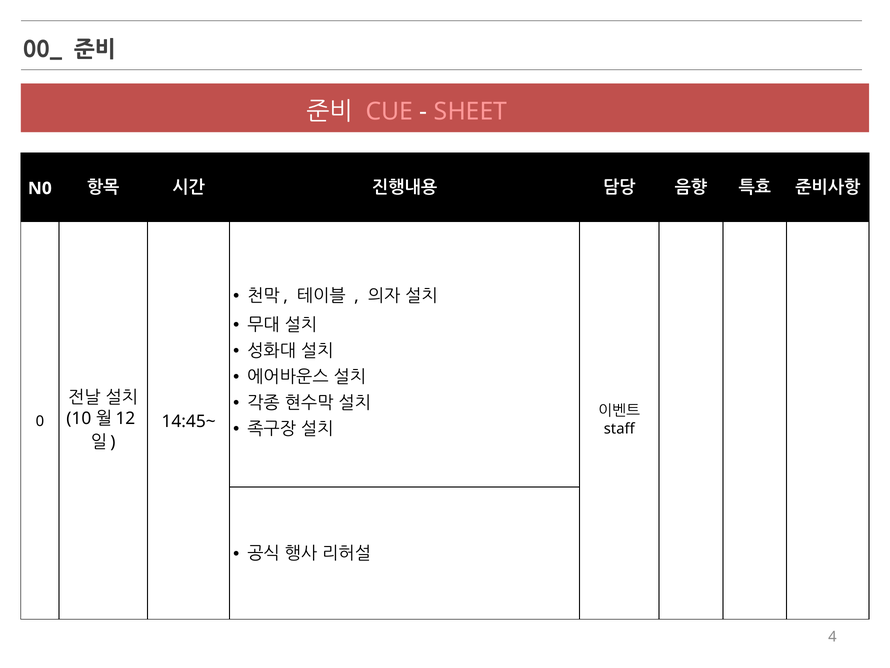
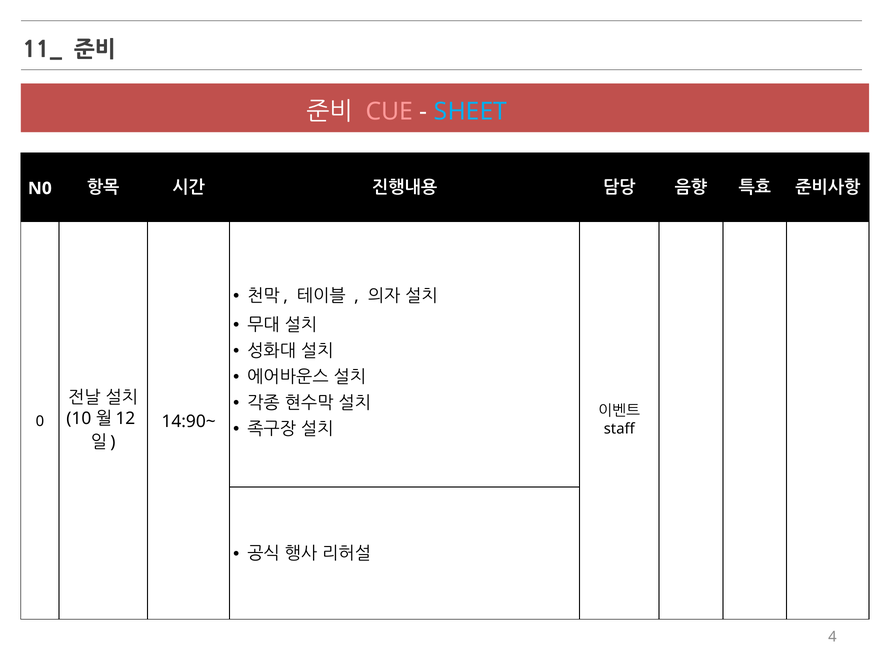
00_: 00_ -> 11_ (43, 50)
SHEET colour: pink -> light blue (471, 111)
14:45~: 14:45~ -> 14:90~ (189, 421)
